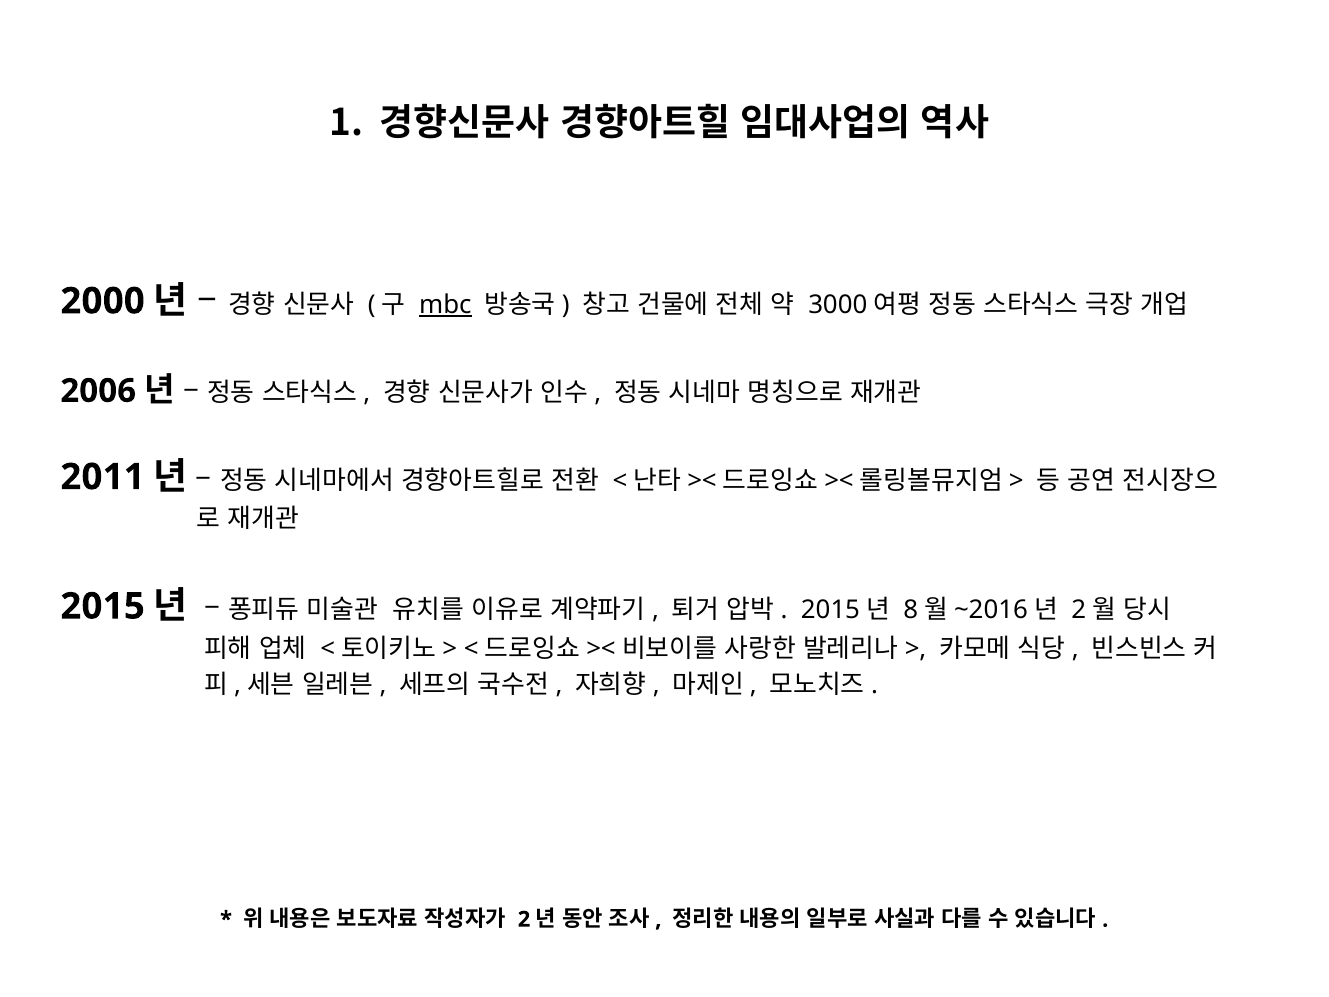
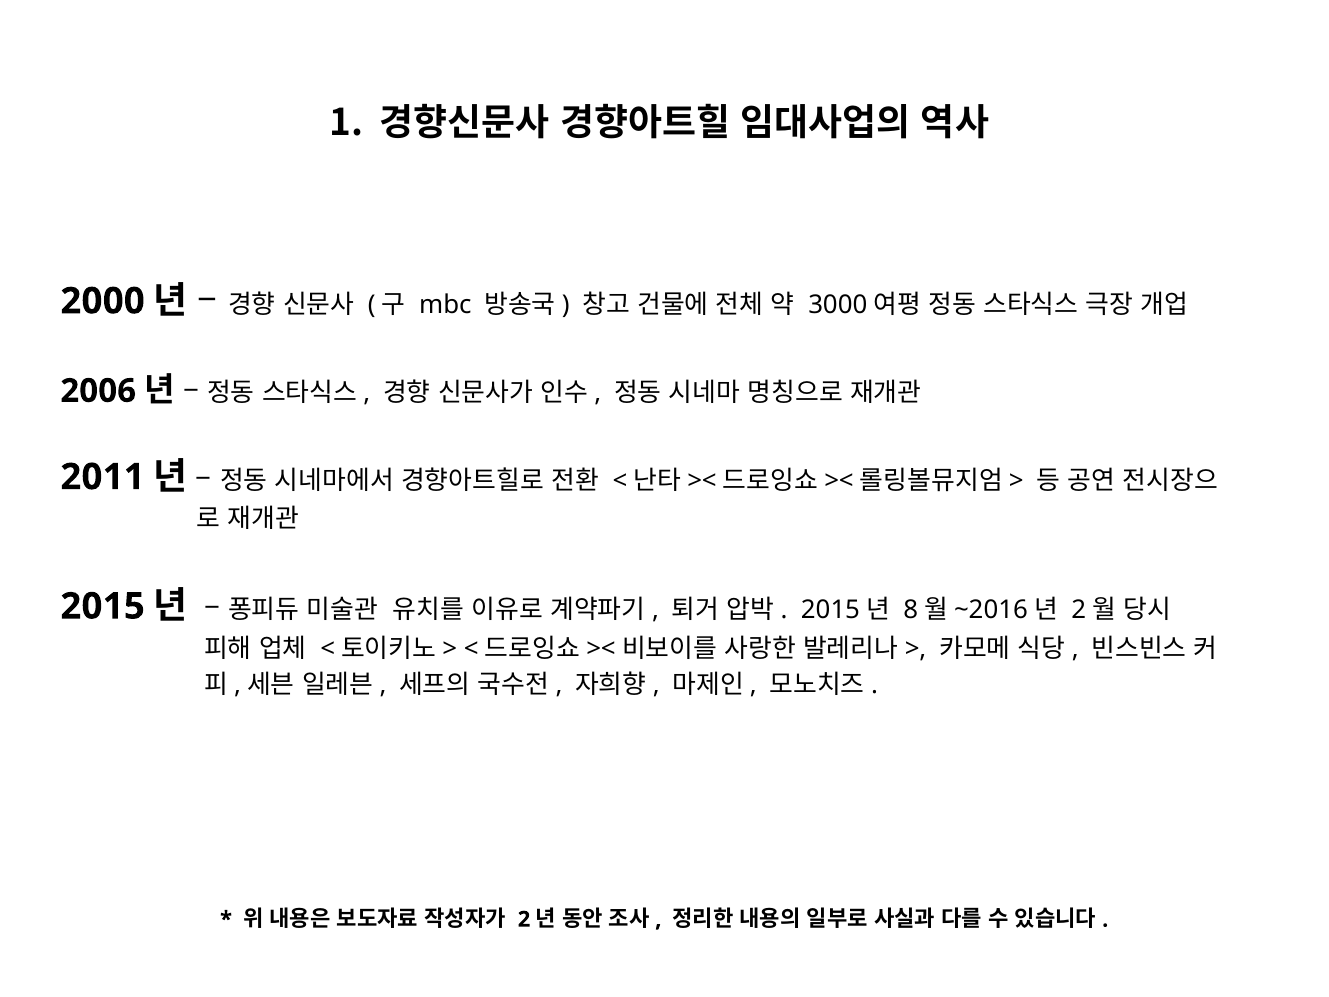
mbc underline: present -> none (445, 305)
